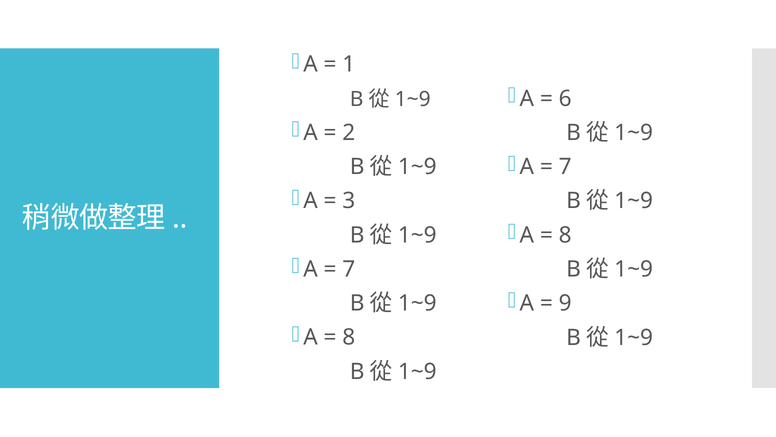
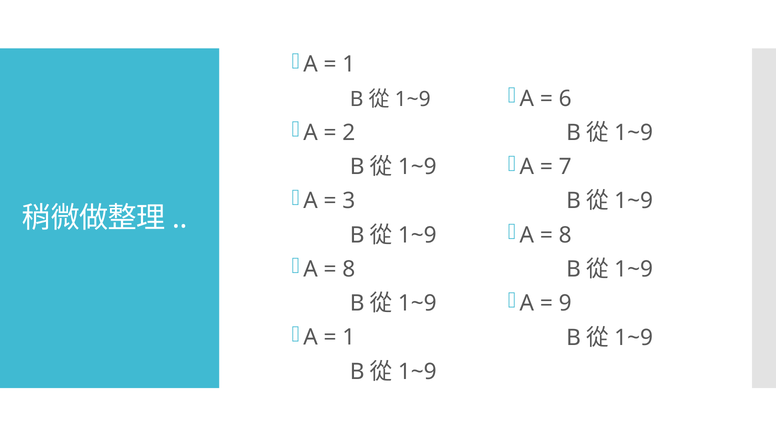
7: 7 -> 8 (349, 269)
8: 8 -> 1 (349, 337)
